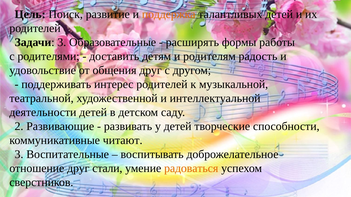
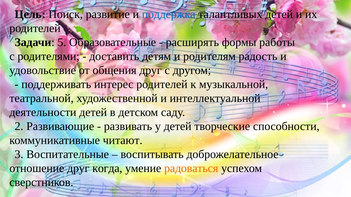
поддержка colour: orange -> blue (169, 14)
Задачи 3: 3 -> 5 (62, 42)
стали: стали -> когда (107, 169)
